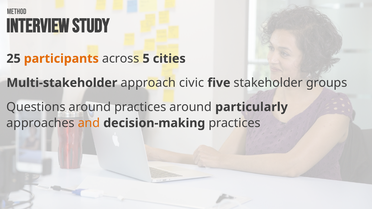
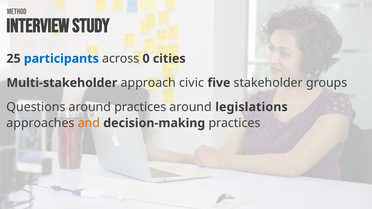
participants colour: orange -> blue (61, 59)
5: 5 -> 0 (146, 59)
particularly: particularly -> legislations (251, 107)
